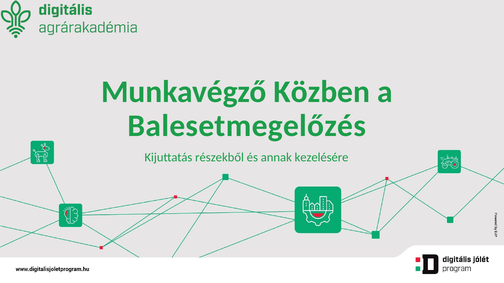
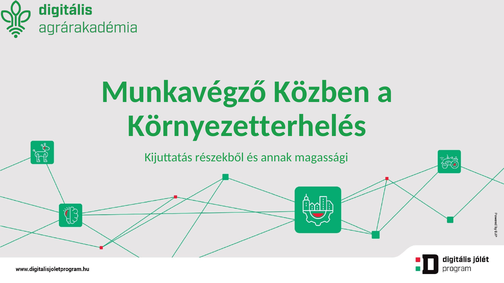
Balesetmegelőzés: Balesetmegelőzés -> Környezetterhelés (247, 126)
kezelésére: kezelésére -> magassági (321, 158)
